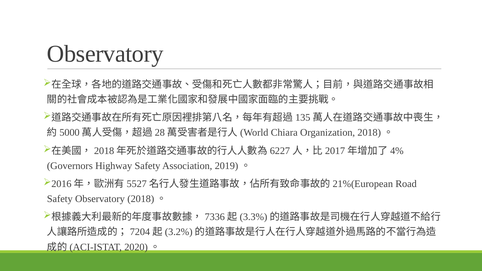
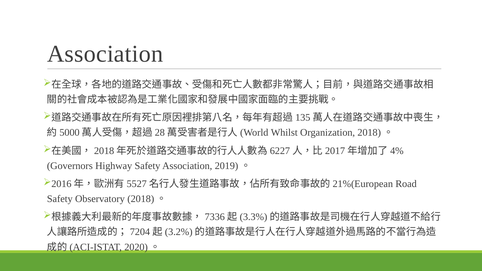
Observatory: Observatory -> Association (105, 54)
Chiara: Chiara -> Whilst (284, 133)
